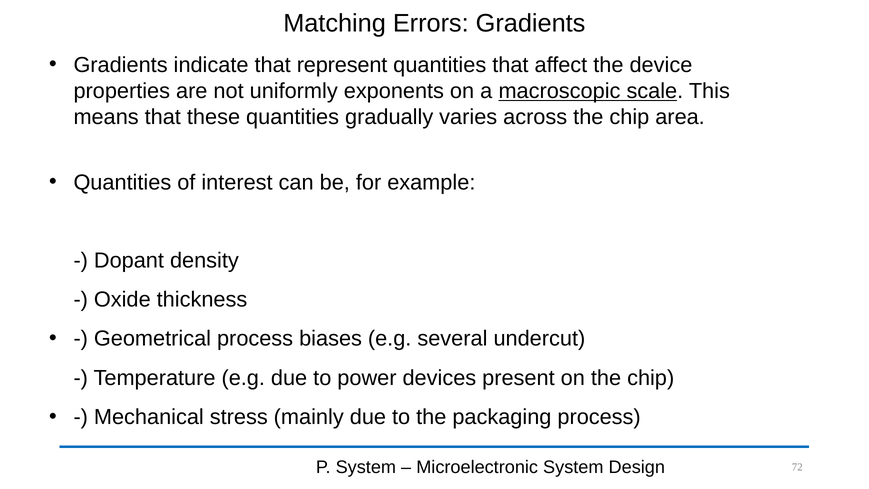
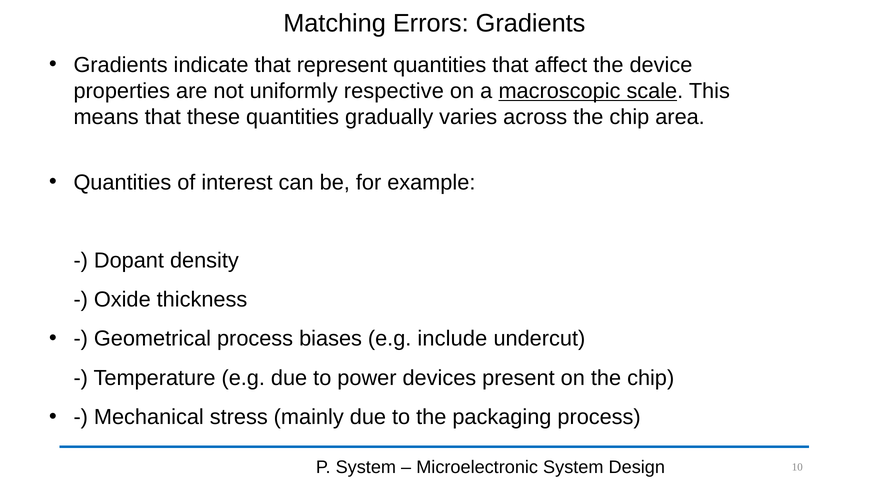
exponents: exponents -> respective (394, 91)
several: several -> include (452, 339)
72: 72 -> 10 (797, 467)
